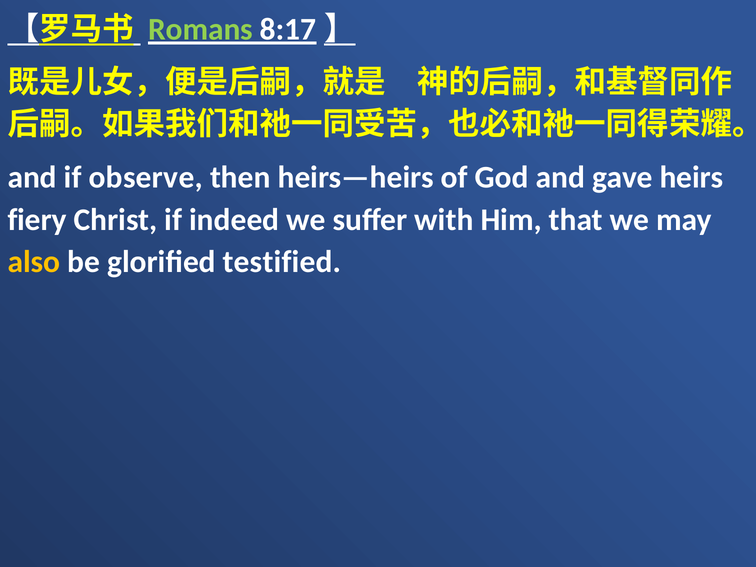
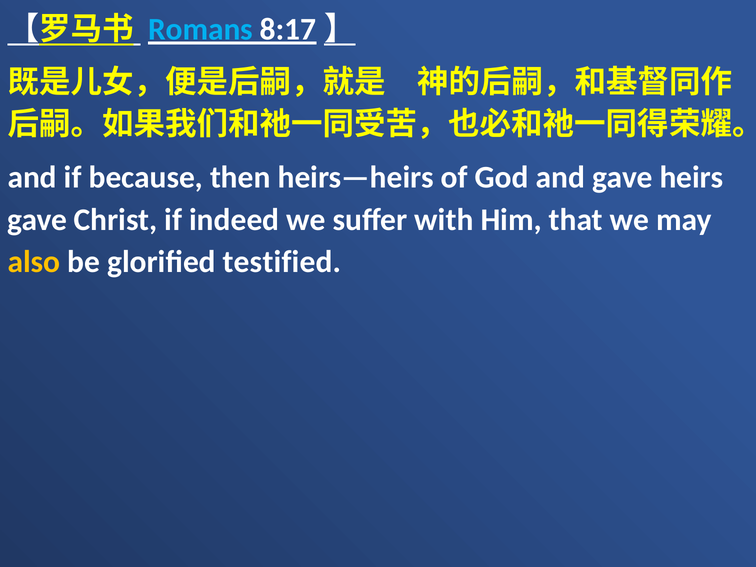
Romans colour: light green -> light blue (200, 29)
observe: observe -> because (146, 177)
fiery: fiery -> gave (37, 220)
